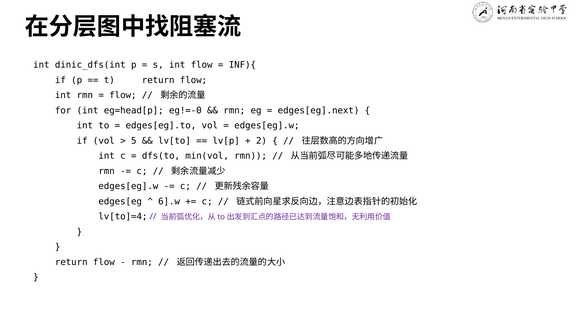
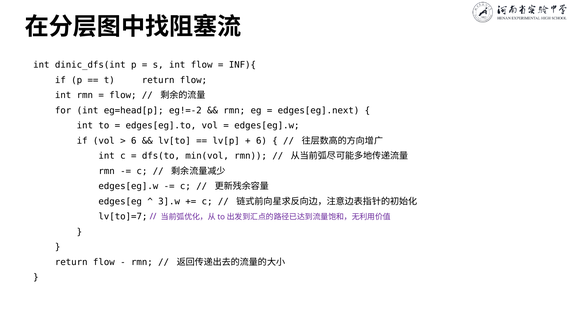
eg!=-0: eg!=-0 -> eg!=-2 (185, 110)
5: 5 -> 6 (134, 141)
2: 2 -> 6 (261, 141)
6].w: 6].w -> 3].w (169, 201)
lv[to]=4: lv[to]=4 -> lv[to]=7 (123, 217)
